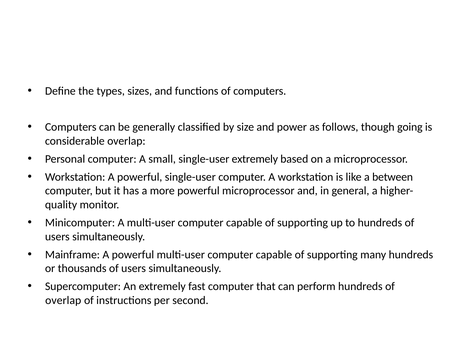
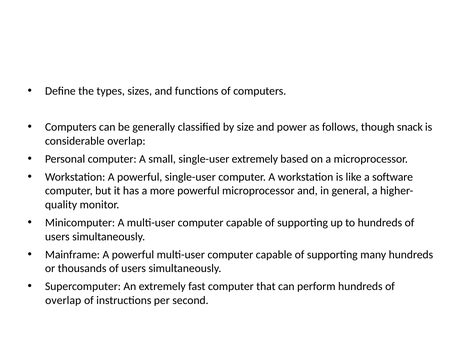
going: going -> snack (410, 127)
between: between -> software (393, 177)
